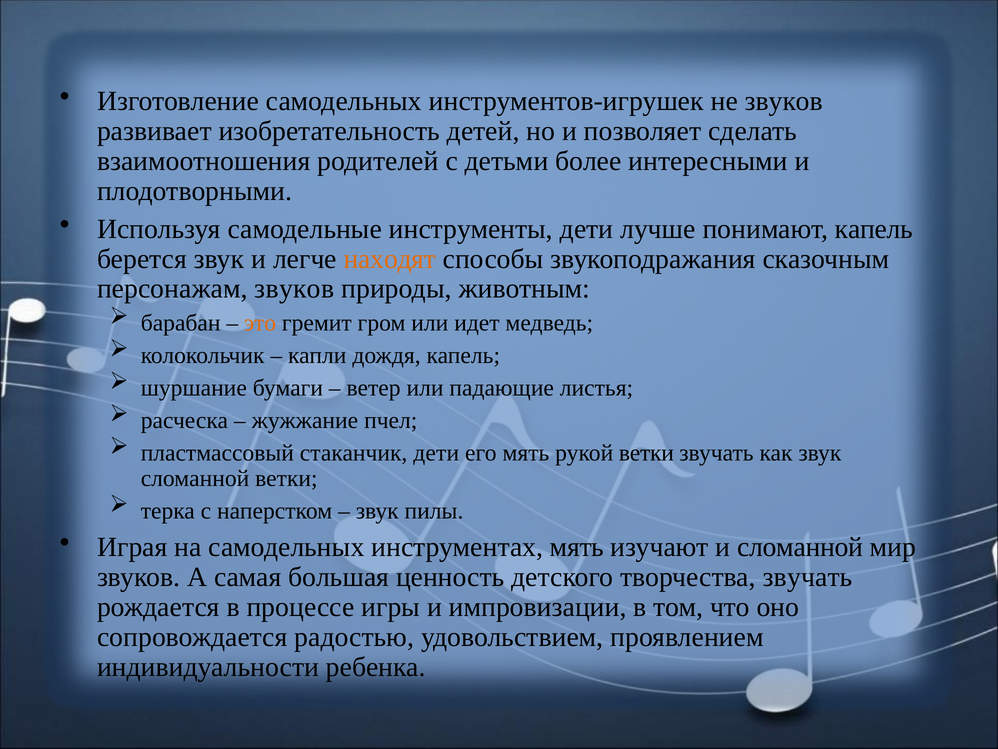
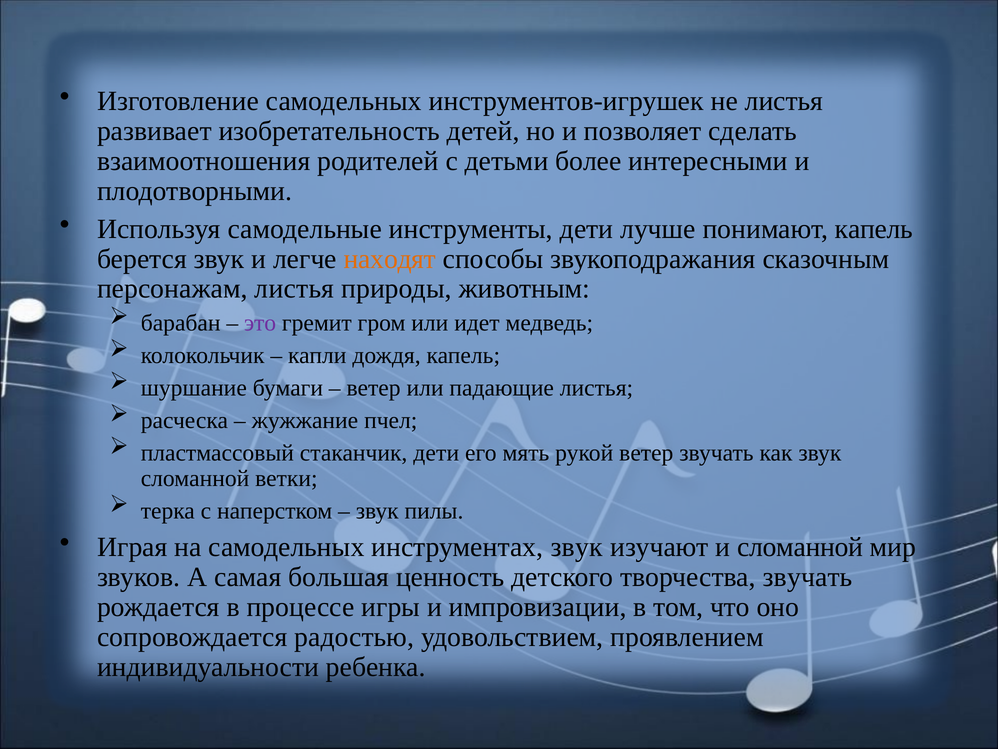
не звуков: звуков -> листья (784, 101)
персонажам звуков: звуков -> листья (294, 289)
это colour: orange -> purple (260, 323)
рукой ветки: ветки -> ветер (646, 453)
инструментах мять: мять -> звук (577, 547)
